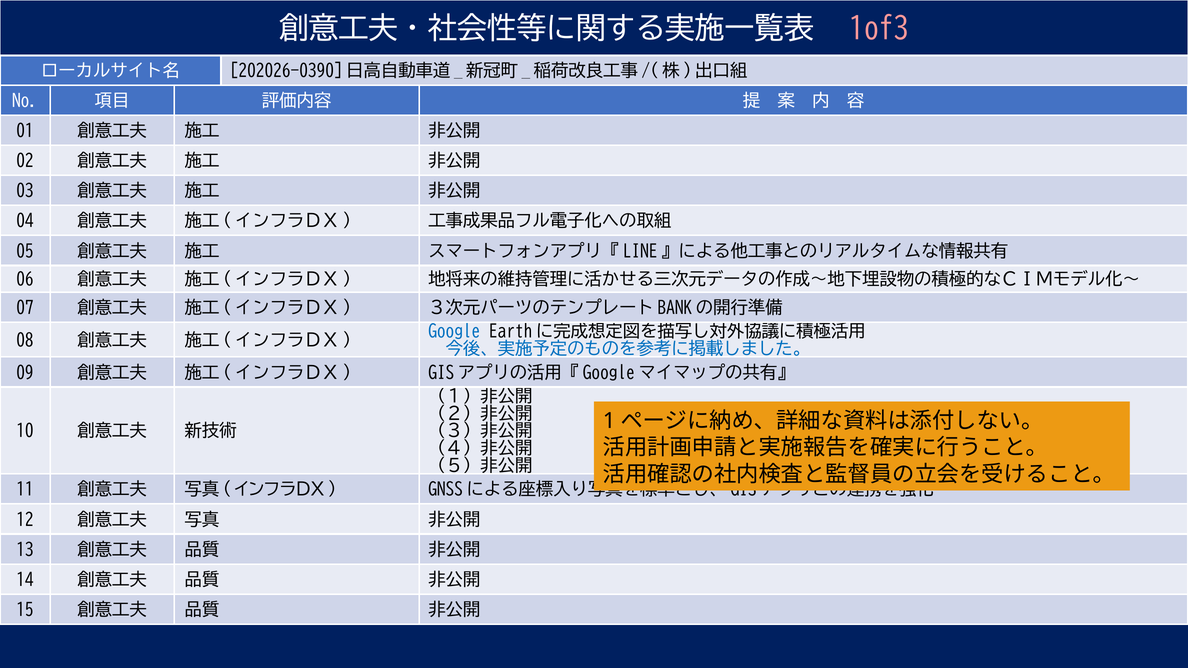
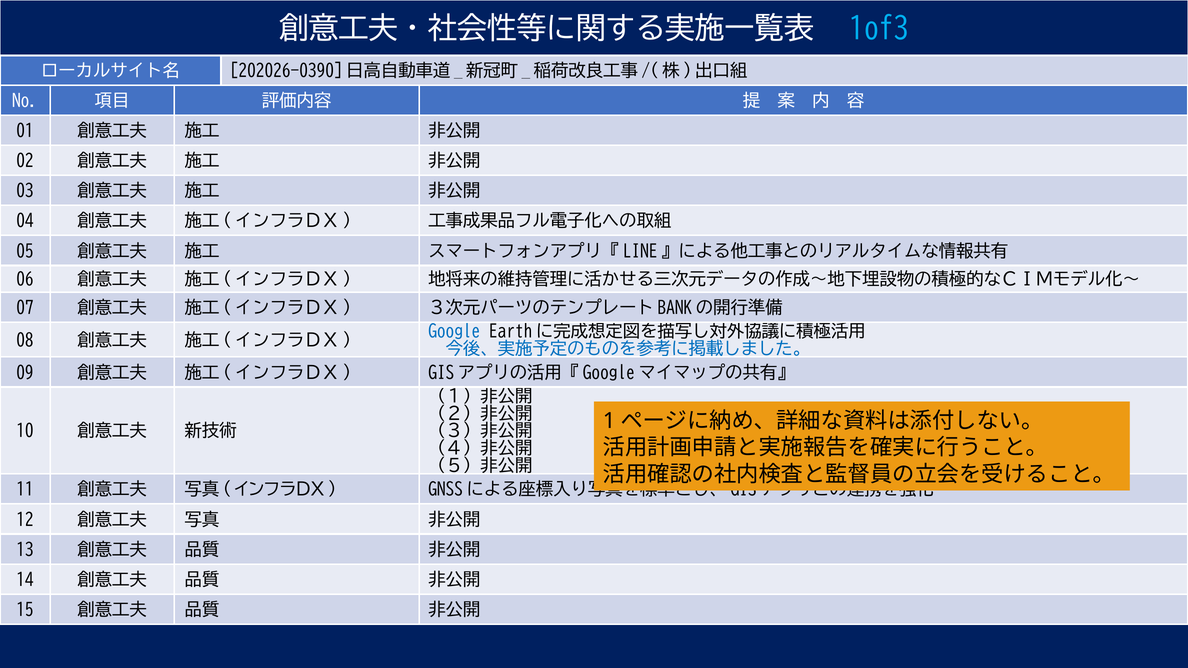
1of3 colour: pink -> light blue (879, 29)
